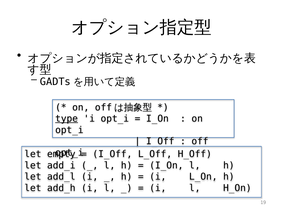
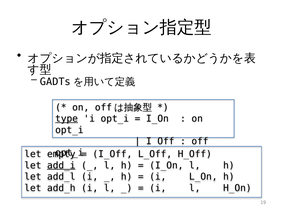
add_i underline: none -> present (61, 166)
